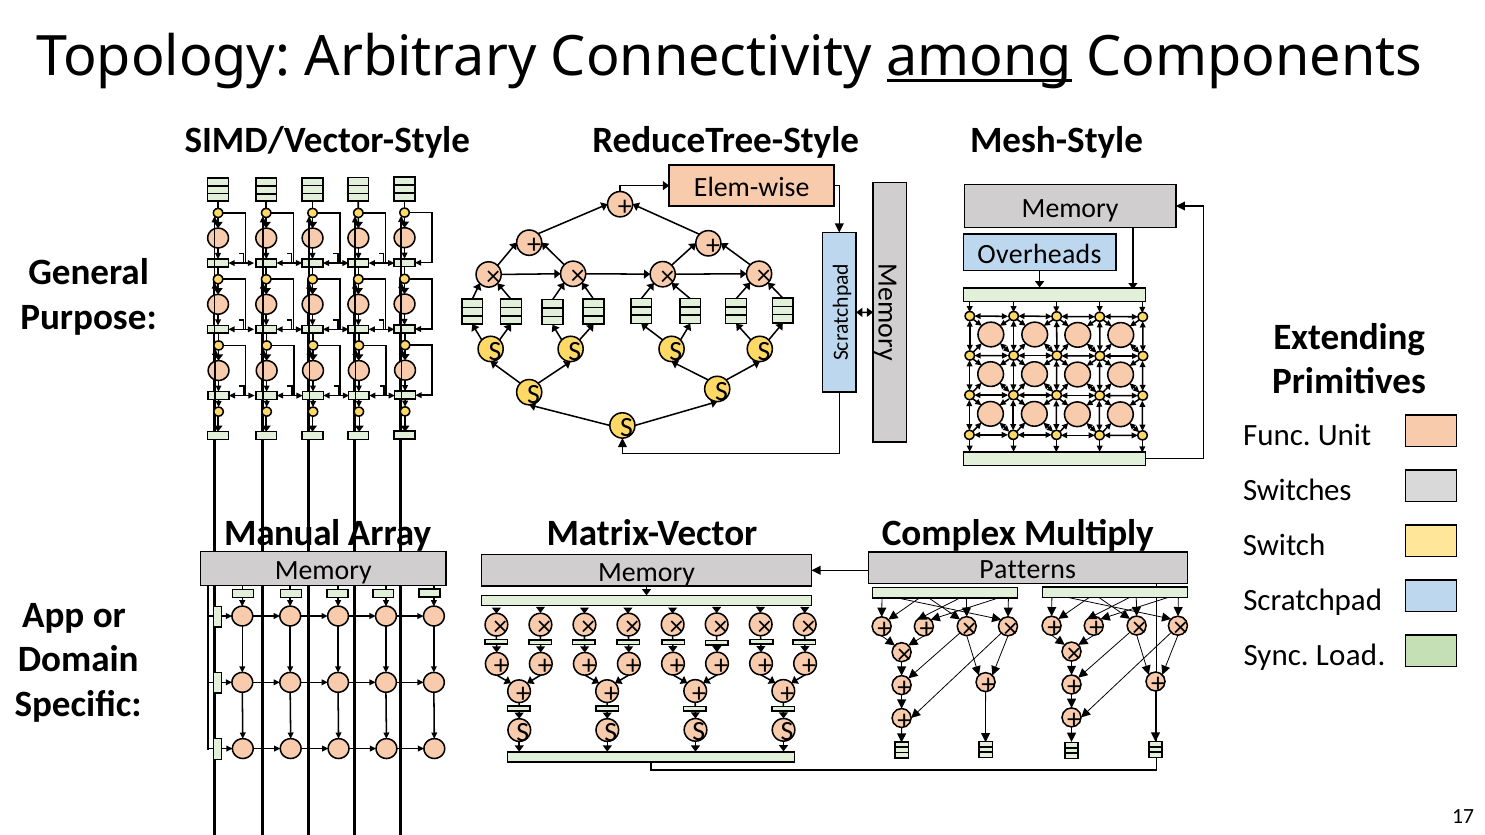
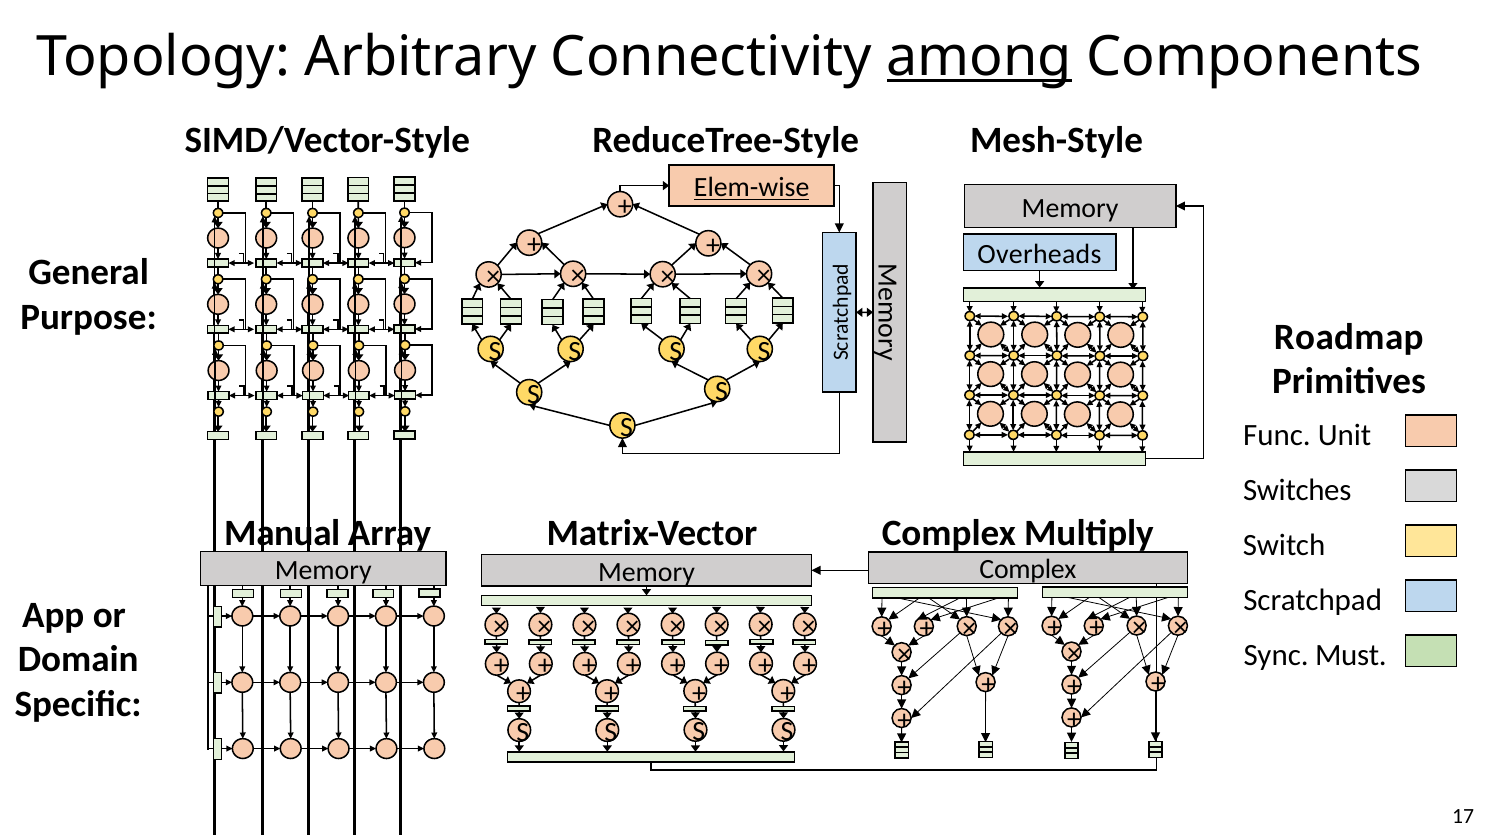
Elem-wise underline: none -> present (752, 188)
Extending: Extending -> Roadmap (1349, 337)
Patterns: Patterns -> Complex (1028, 570)
Load: Load -> Must (1351, 656)
